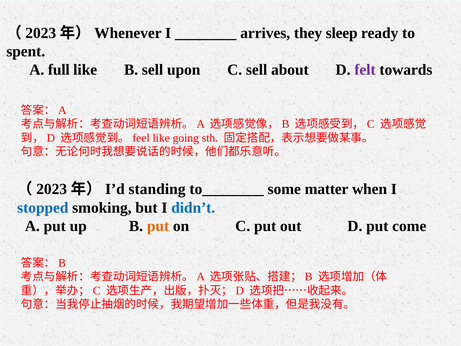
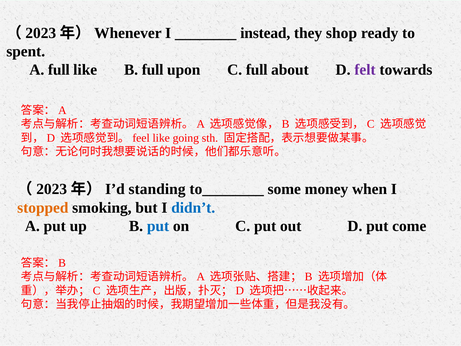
arrives: arrives -> instead (265, 33)
sleep: sleep -> shop (342, 33)
B sell: sell -> full (153, 70)
C sell: sell -> full (257, 70)
matter: matter -> money (326, 189)
stopped colour: blue -> orange (43, 208)
put colour: orange -> blue (158, 226)
